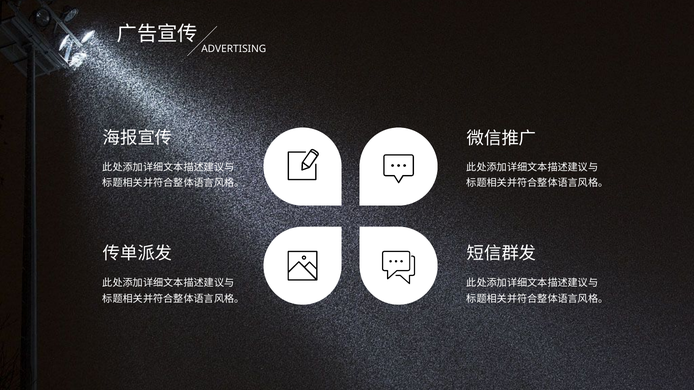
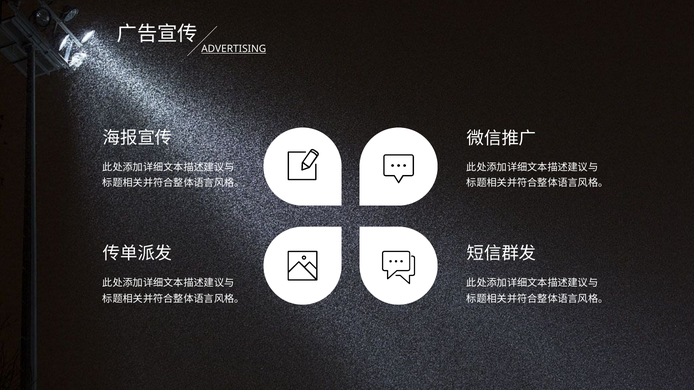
ADVERTISING underline: none -> present (234, 49)
